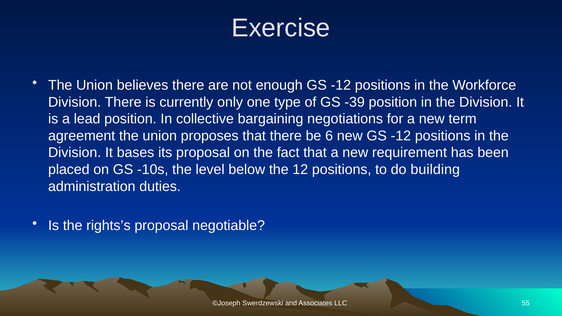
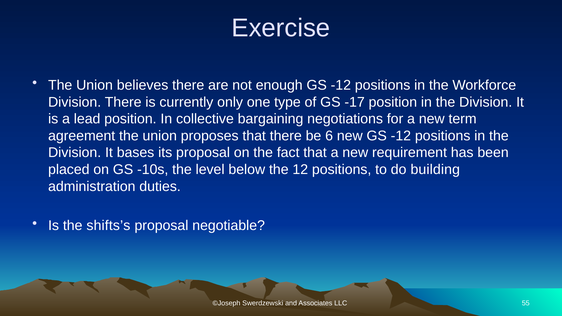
-39: -39 -> -17 (355, 102)
rights’s: rights’s -> shifts’s (108, 226)
